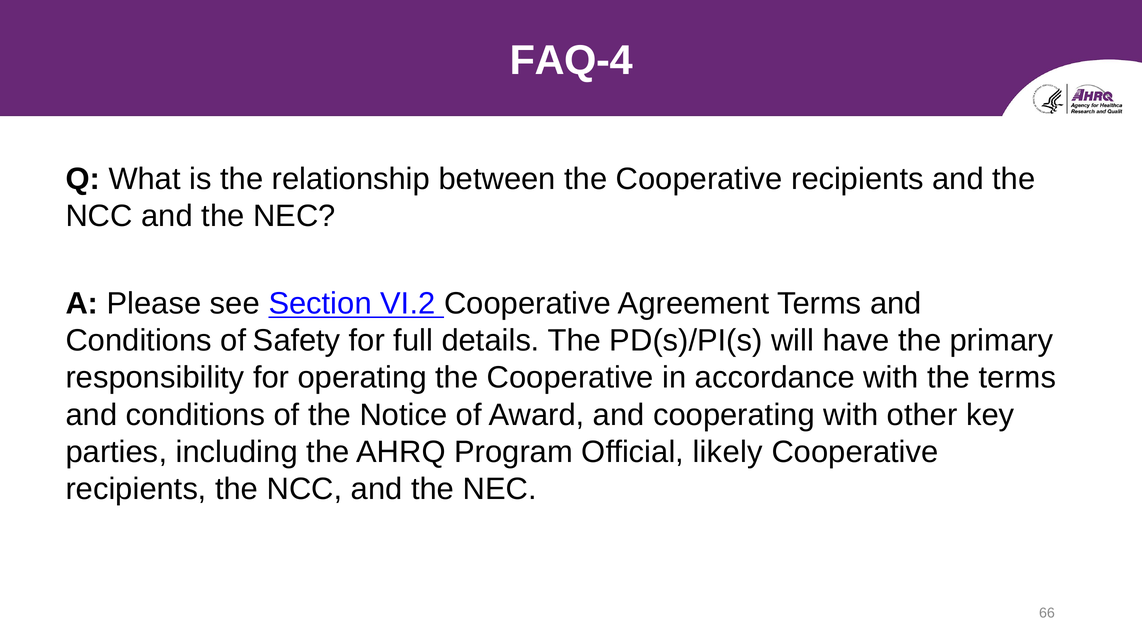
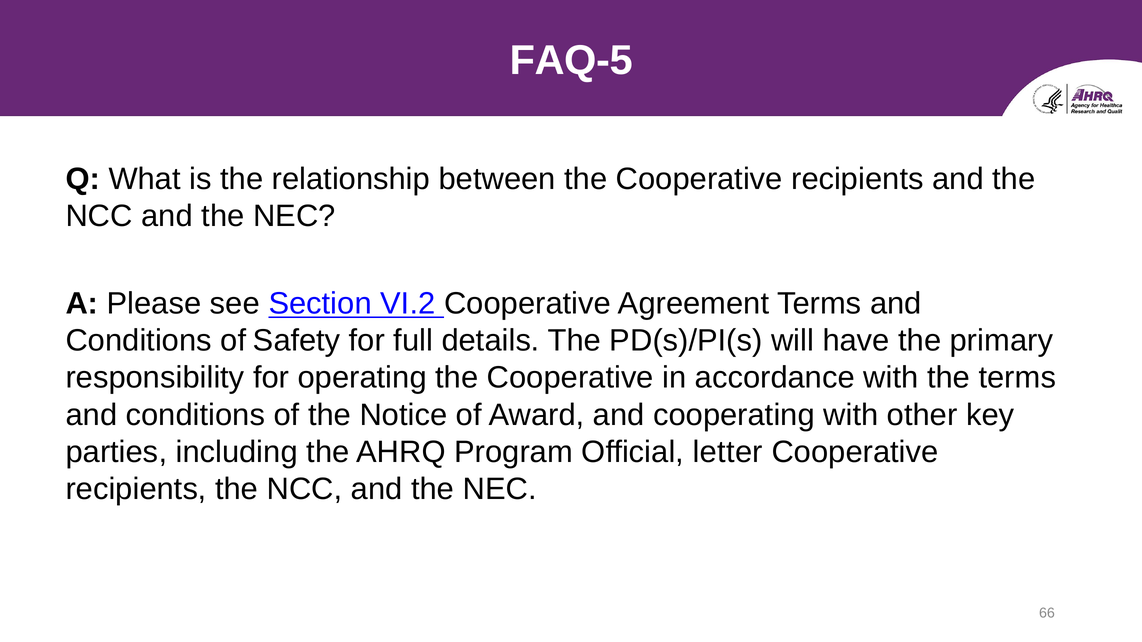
FAQ-4: FAQ-4 -> FAQ-5 (571, 61)
likely: likely -> letter (728, 452)
